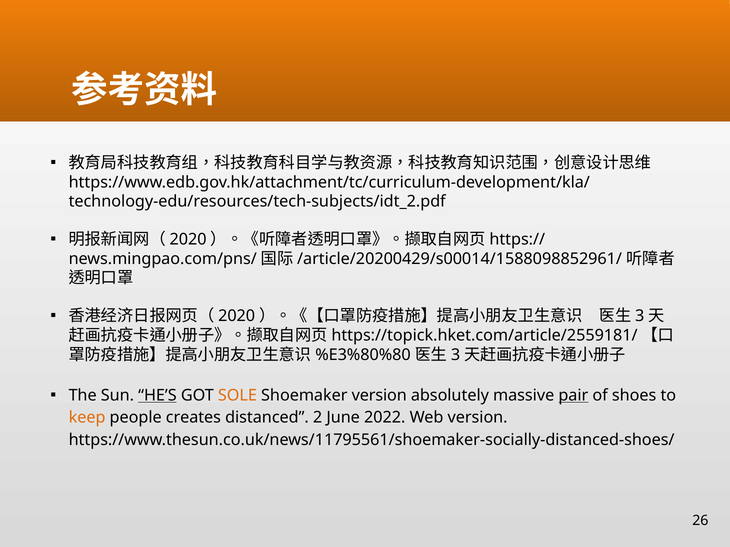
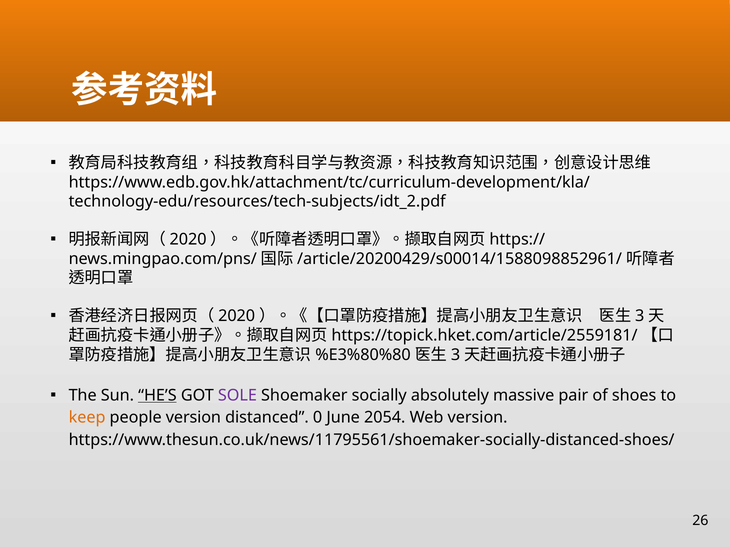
SOLE colour: orange -> purple (237, 396)
Shoemaker version: version -> socially (379, 396)
pair underline: present -> none (573, 396)
people creates: creates -> version (193, 418)
2: 2 -> 0 (318, 418)
2022: 2022 -> 2054 (385, 418)
